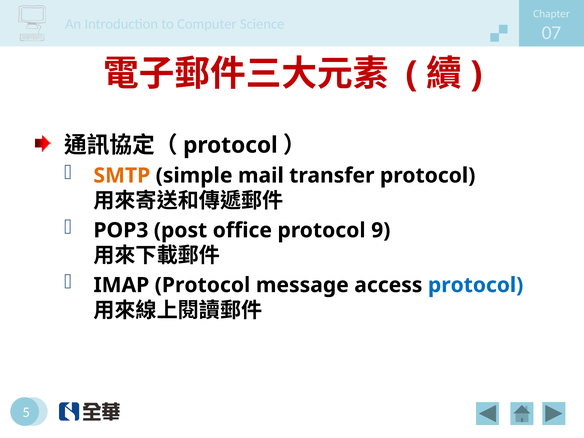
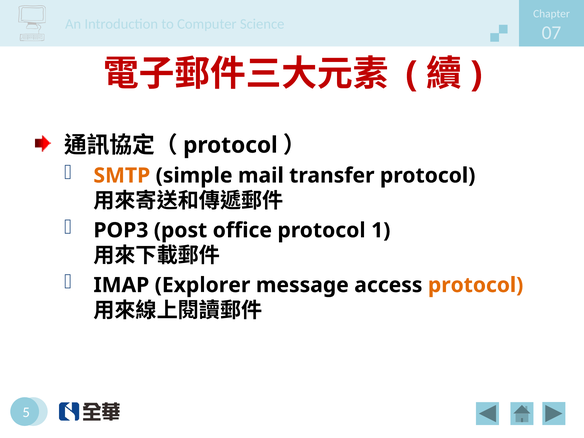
9: 9 -> 1 (381, 230)
IMAP Protocol: Protocol -> Explorer (203, 285)
protocol colour: blue -> orange (476, 285)
